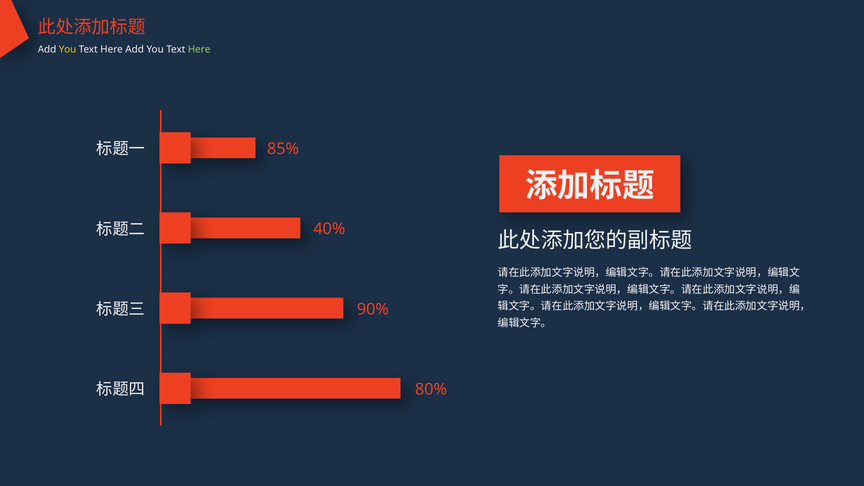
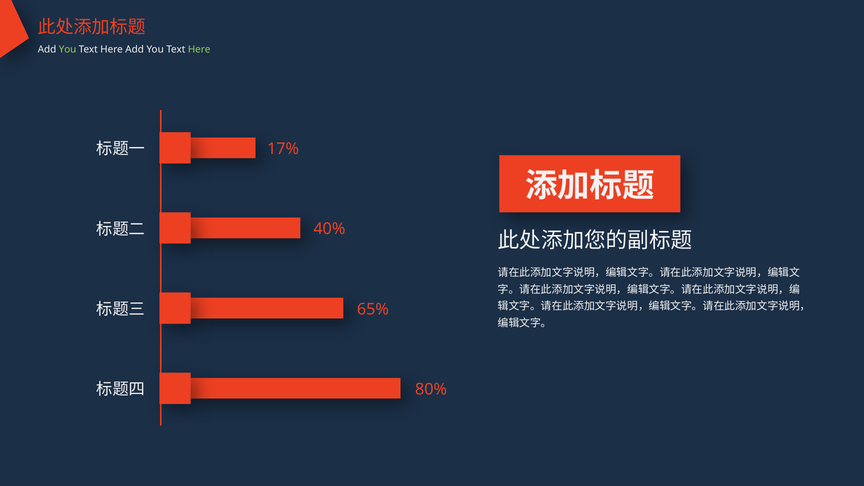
You colour: yellow -> light green (68, 49)
85%: 85% -> 17% (283, 149)
90%: 90% -> 65% (373, 309)
